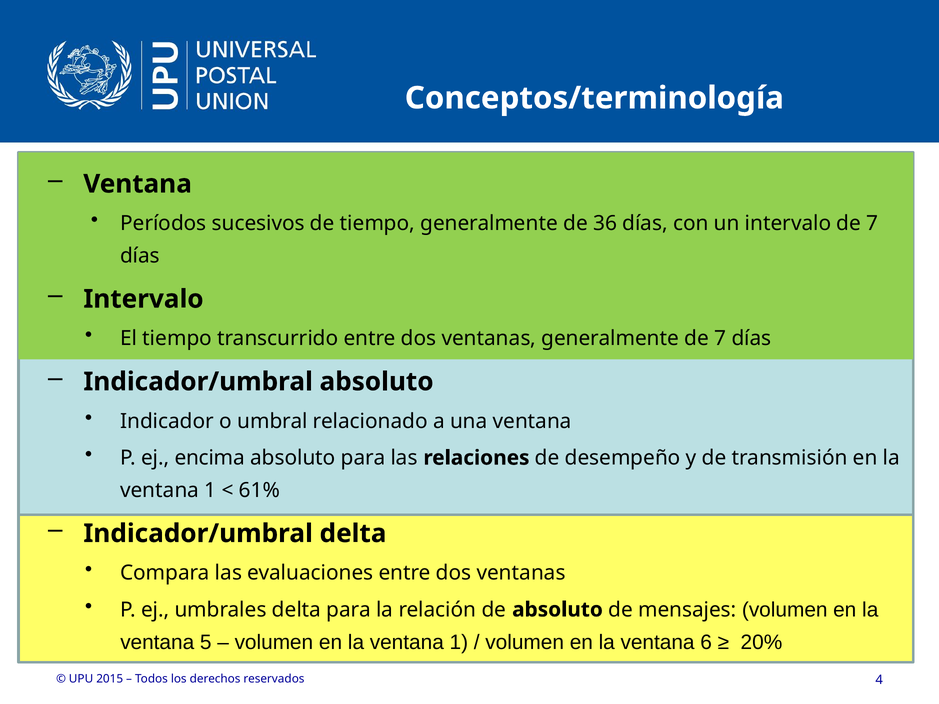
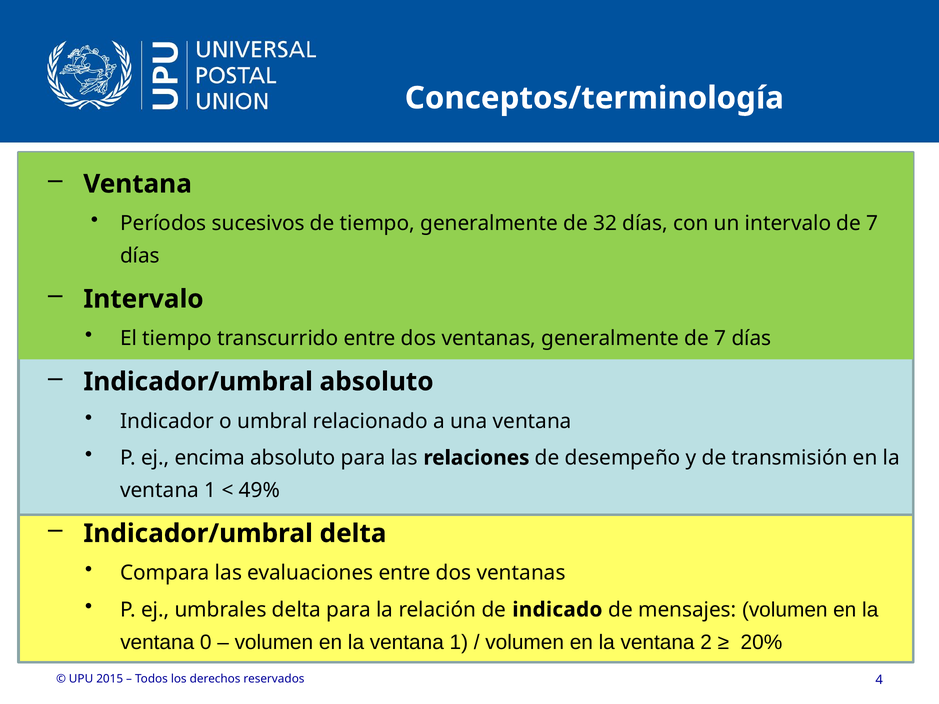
36: 36 -> 32 (605, 224)
61%: 61% -> 49% (260, 491)
de absoluto: absoluto -> indicado (557, 610)
5: 5 -> 0 (206, 642)
6: 6 -> 2 (706, 642)
